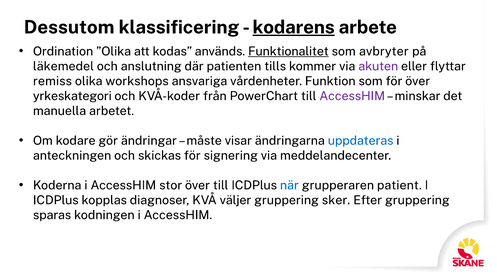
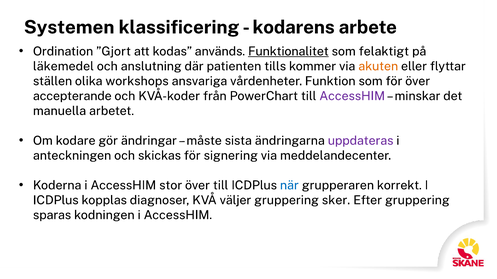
Dessutom: Dessutom -> Systemen (69, 27)
kodarens underline: present -> none (294, 27)
”Olika: ”Olika -> ”Gjort (114, 51)
avbryter: avbryter -> felaktigt (384, 51)
akuten colour: purple -> orange (378, 66)
remiss: remiss -> ställen (53, 81)
yrkeskategori: yrkeskategori -> accepterande (72, 96)
visar: visar -> sista (238, 141)
uppdateras colour: blue -> purple (361, 141)
patient: patient -> korrekt (399, 186)
